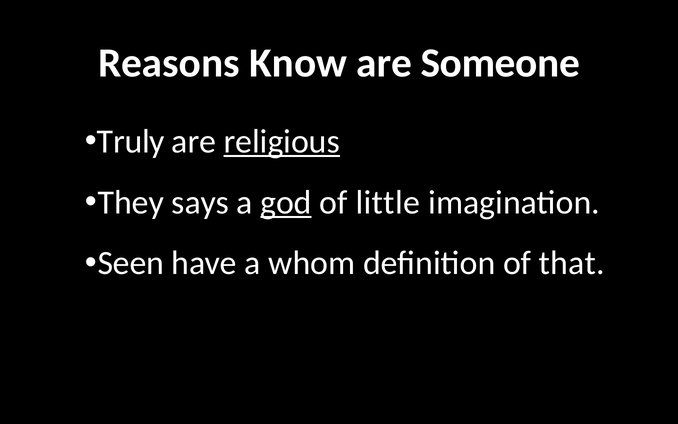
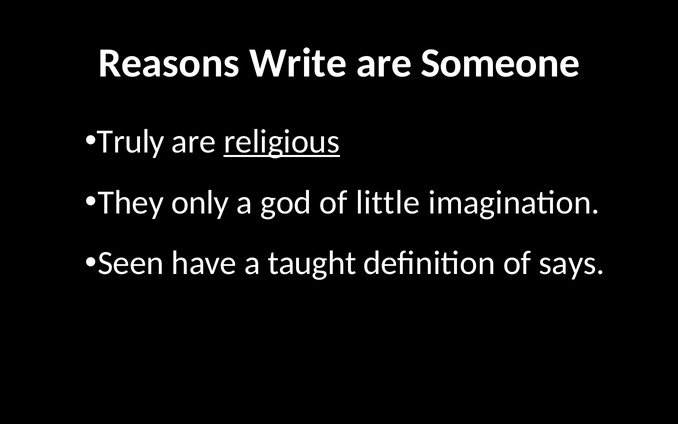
Know: Know -> Write (298, 63)
says: says -> only (200, 202)
god underline: present -> none (286, 202)
whom: whom -> taught (312, 263)
that: that -> says (572, 263)
